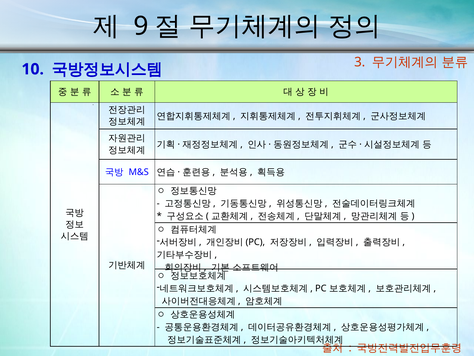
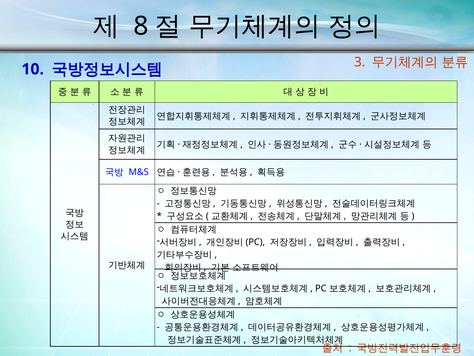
9: 9 -> 8 (141, 26)
